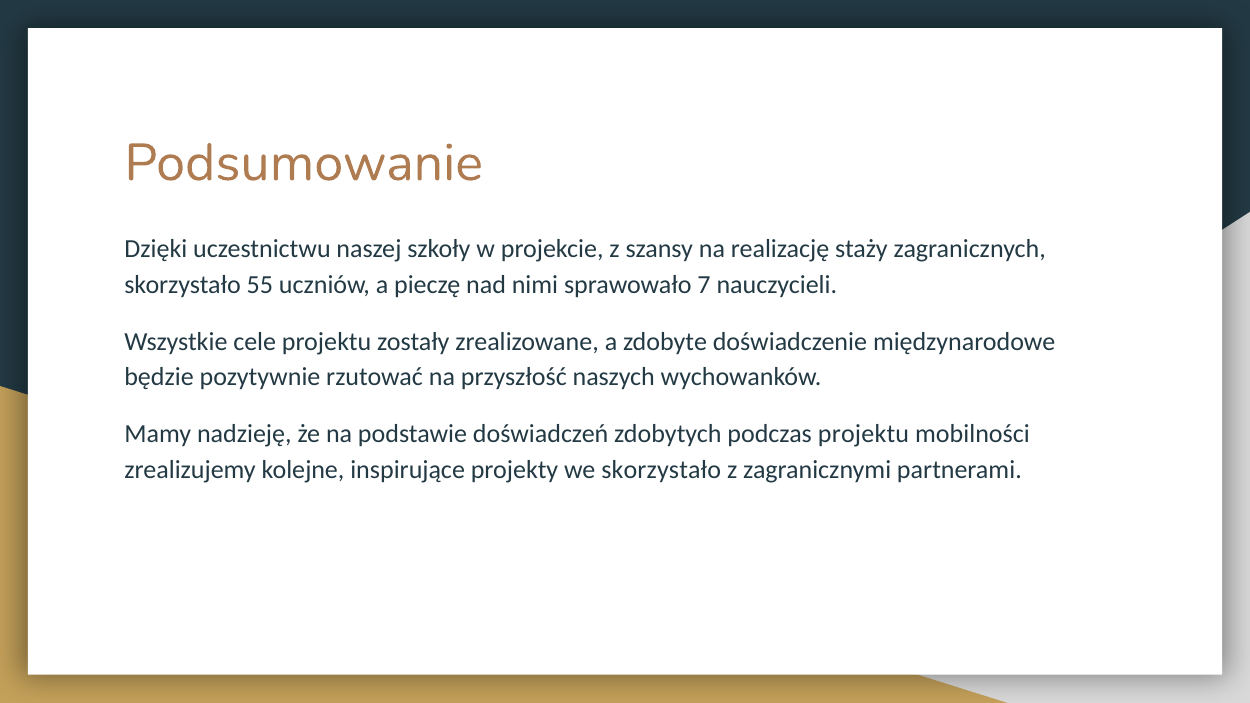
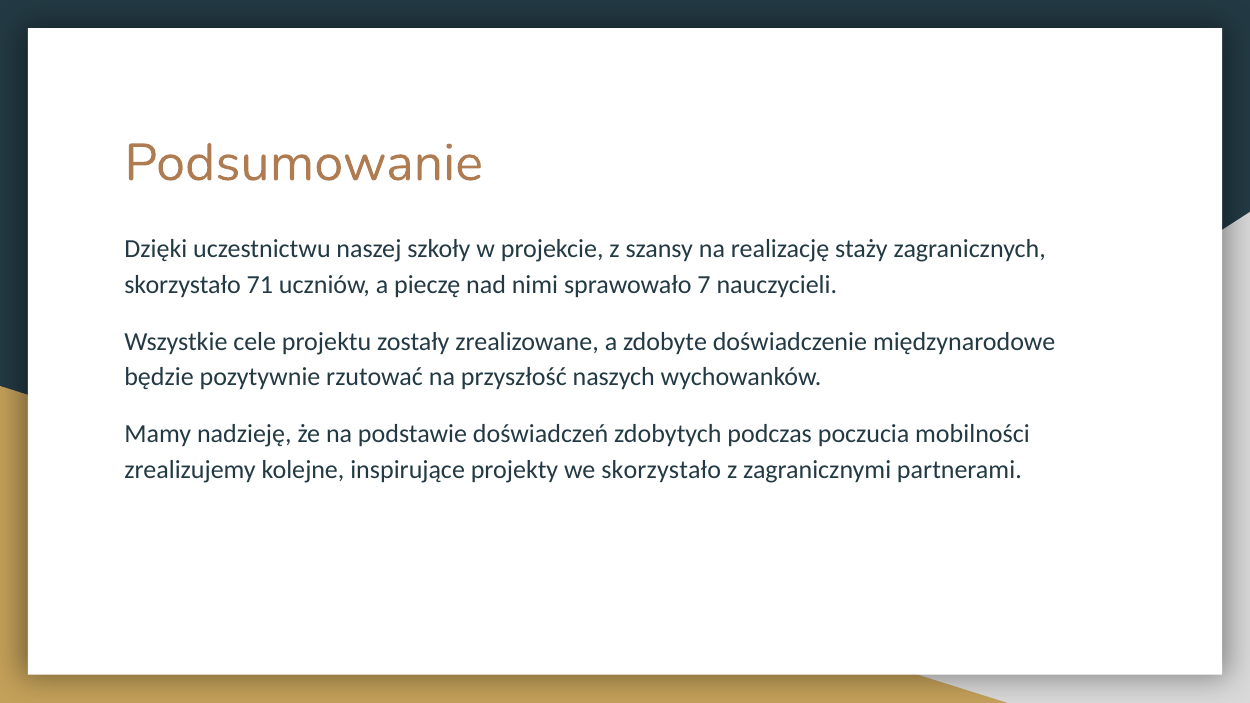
55: 55 -> 71 (260, 285)
podczas projektu: projektu -> poczucia (864, 434)
